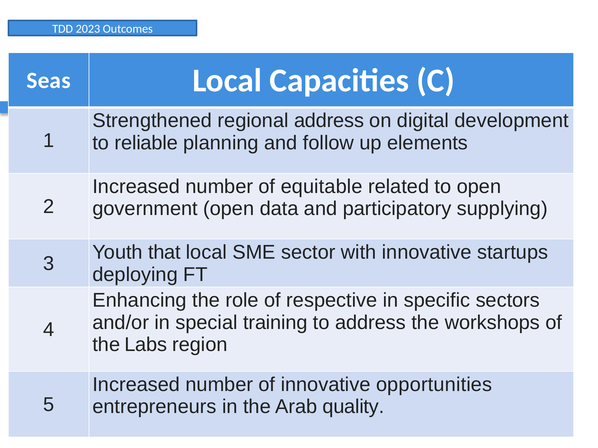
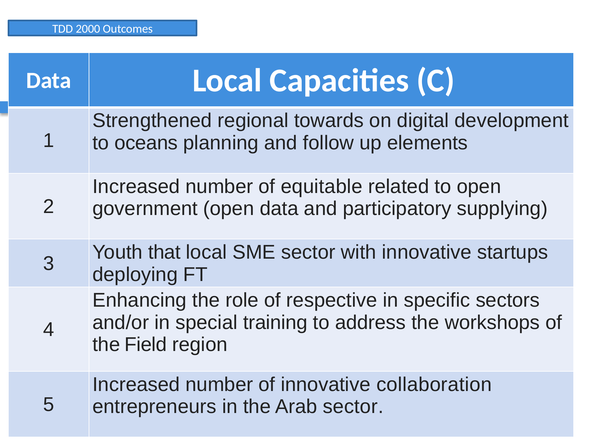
2023: 2023 -> 2000 (88, 29)
Seas: Seas -> Data (49, 80)
regional address: address -> towards (329, 121)
reliable: reliable -> oceans (146, 143)
Labs: Labs -> Field (146, 345)
opportunities: opportunities -> collaboration (434, 385)
Arab quality: quality -> sector (353, 407)
